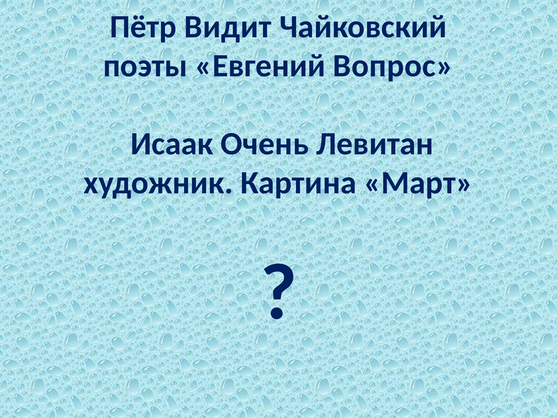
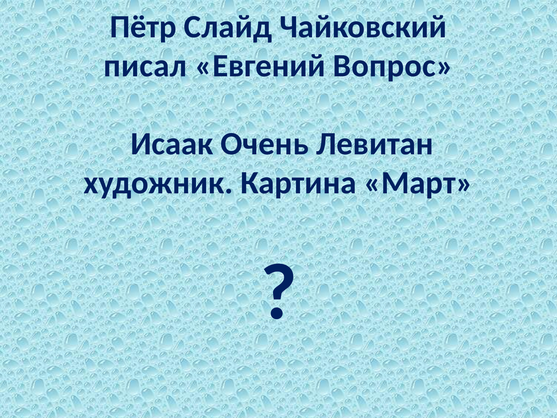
Видит: Видит -> Слайд (228, 27)
поэты: поэты -> писал (145, 66)
